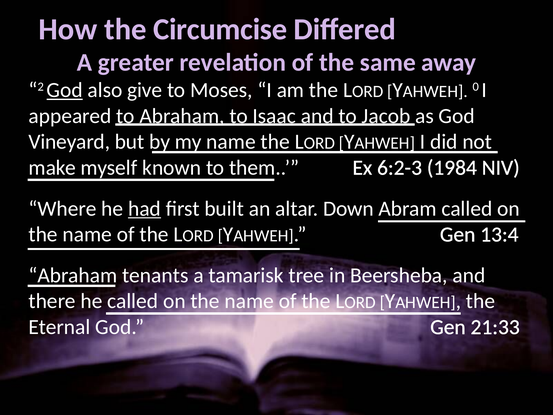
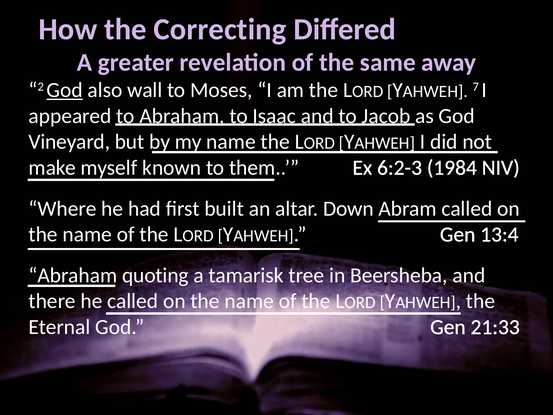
Circumcise: Circumcise -> Correcting (220, 29)
give: give -> wall (145, 90)
0: 0 -> 7 (476, 87)
had underline: present -> none (145, 208)
tenants: tenants -> quoting (155, 275)
